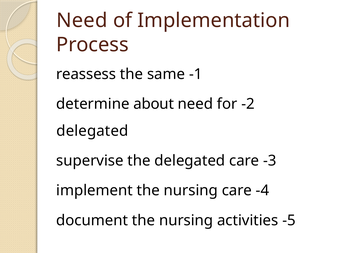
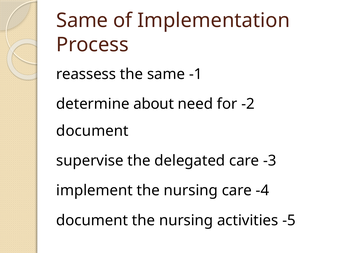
Need: Need -> Same (82, 21)
delegated: delegated -> document (92, 131)
